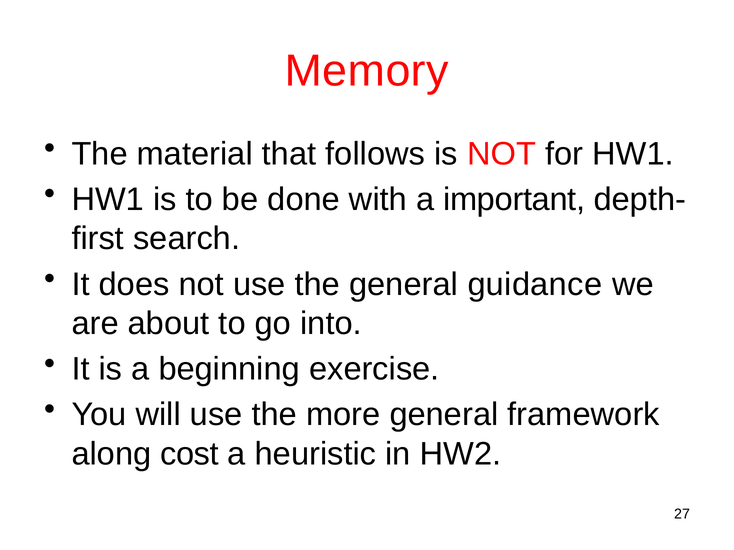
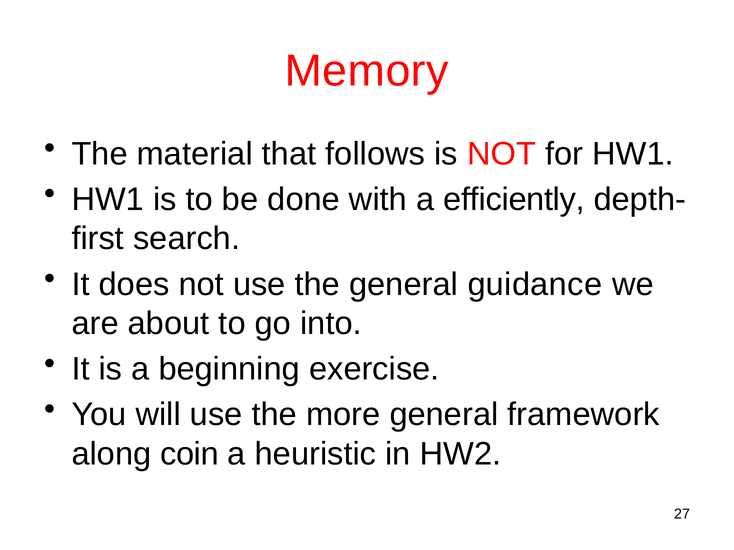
important: important -> efficiently (514, 200)
cost: cost -> coin (190, 454)
